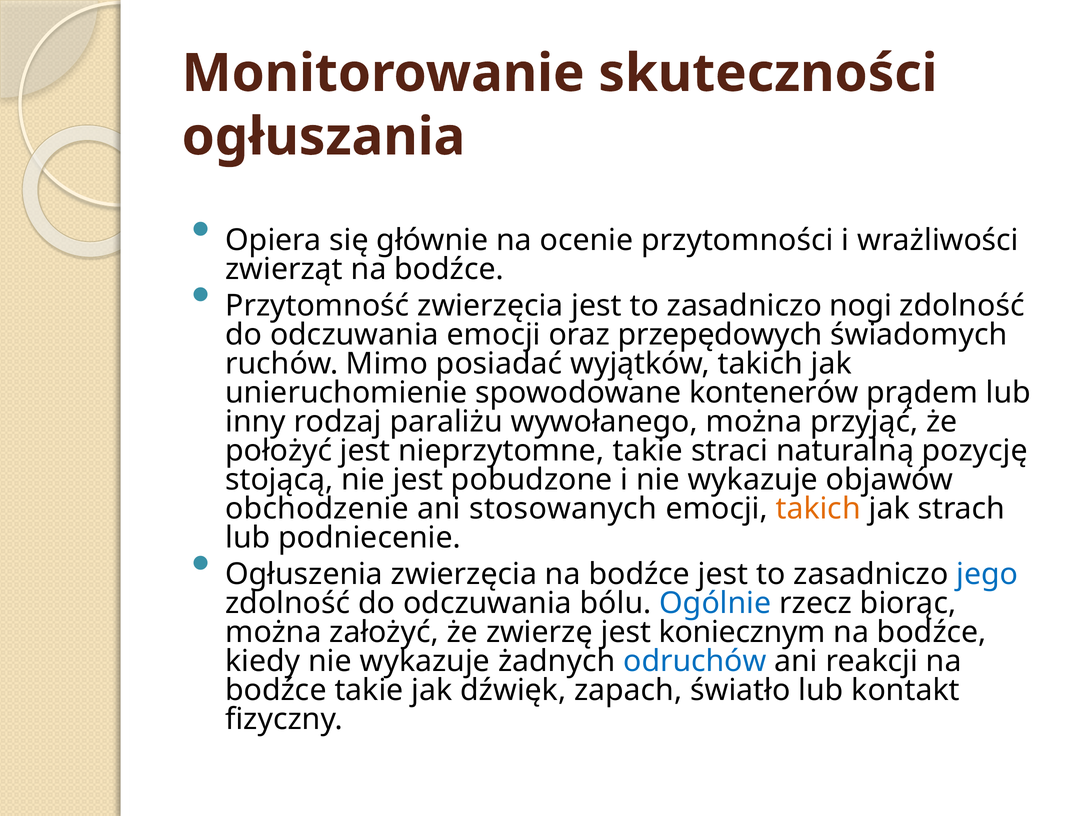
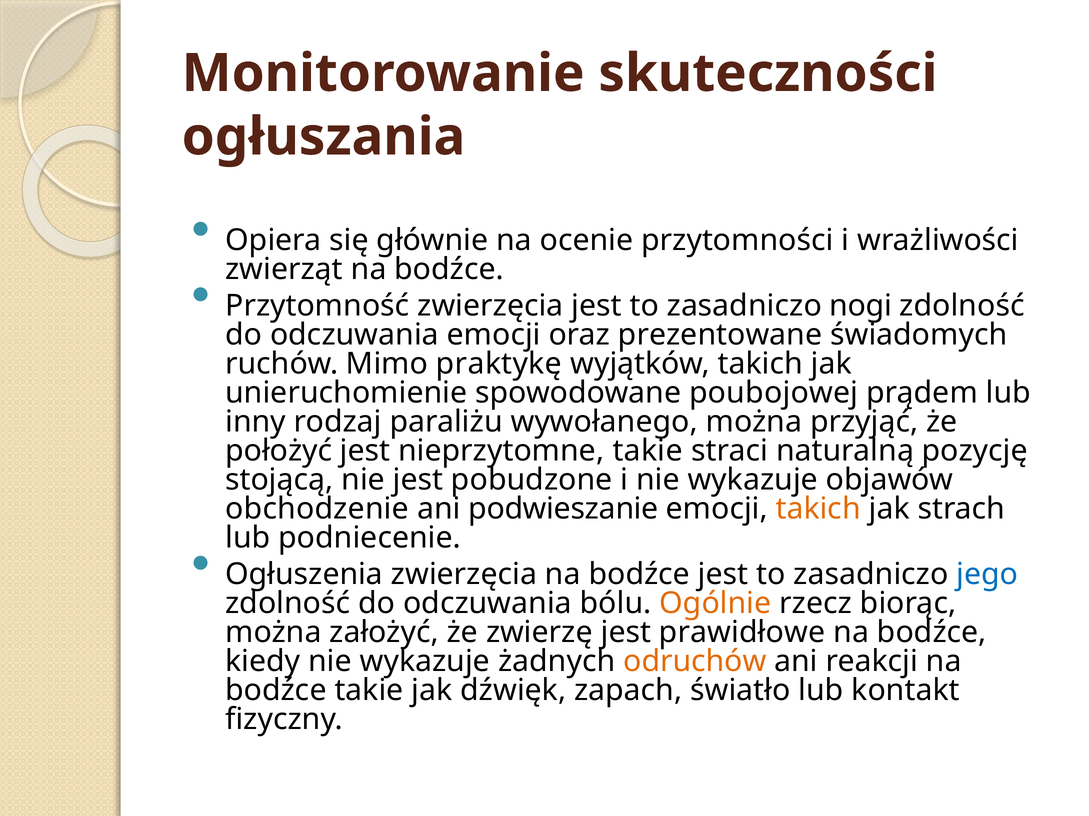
przepędowych: przepędowych -> prezentowane (720, 335)
posiadać: posiadać -> praktykę (499, 364)
kontenerów: kontenerów -> poubojowej (774, 393)
stosowanych: stosowanych -> podwieszanie (563, 509)
Ogólnie colour: blue -> orange (715, 604)
koniecznym: koniecznym -> prawidłowe (742, 633)
odruchów colour: blue -> orange (695, 662)
